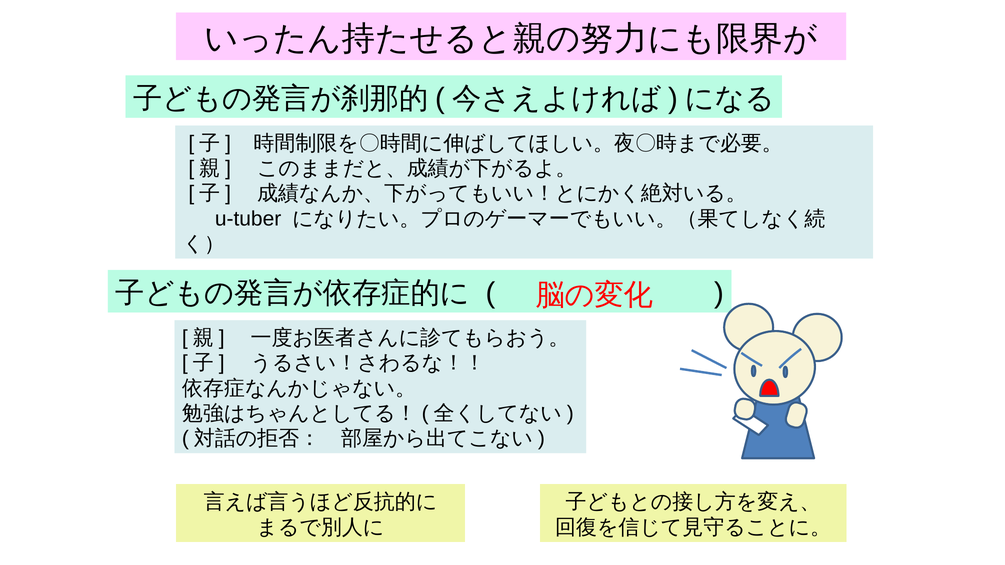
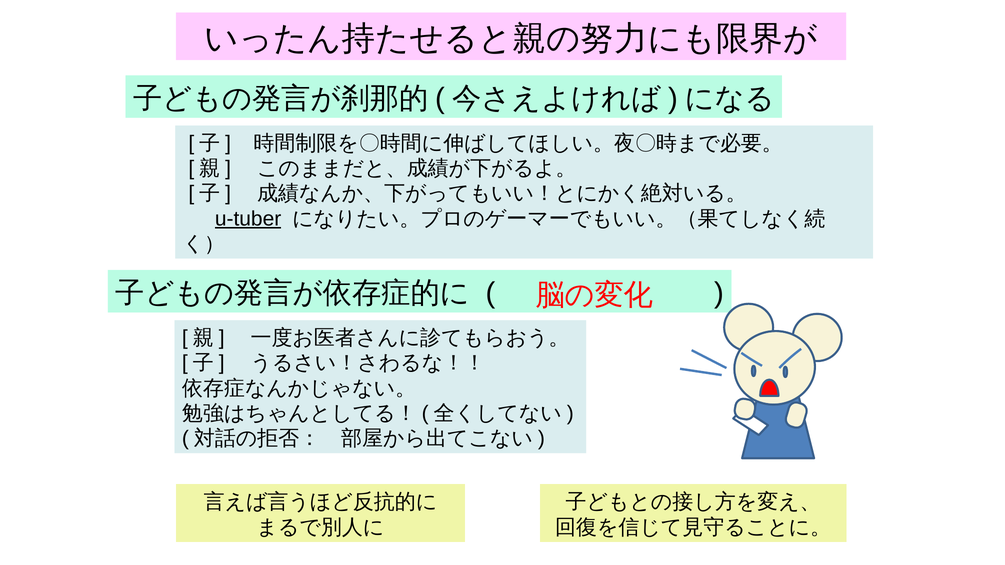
u-tuber underline: none -> present (248, 219)
